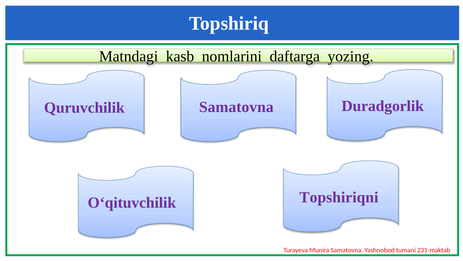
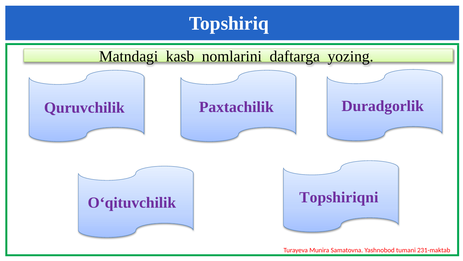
Samatovna: Samatovna -> Paxtachilik (236, 107)
